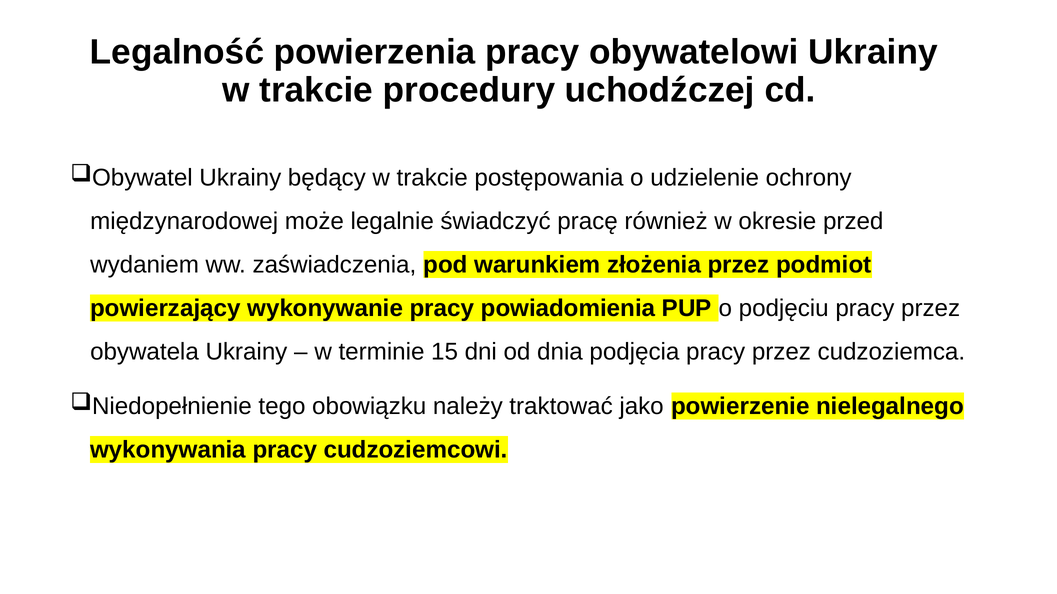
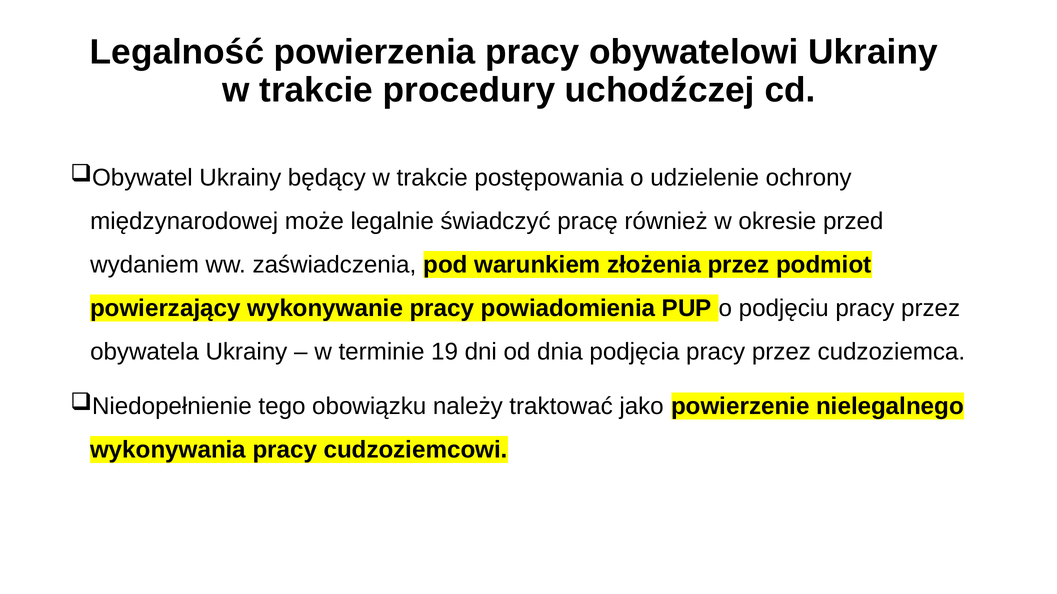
15: 15 -> 19 (445, 352)
